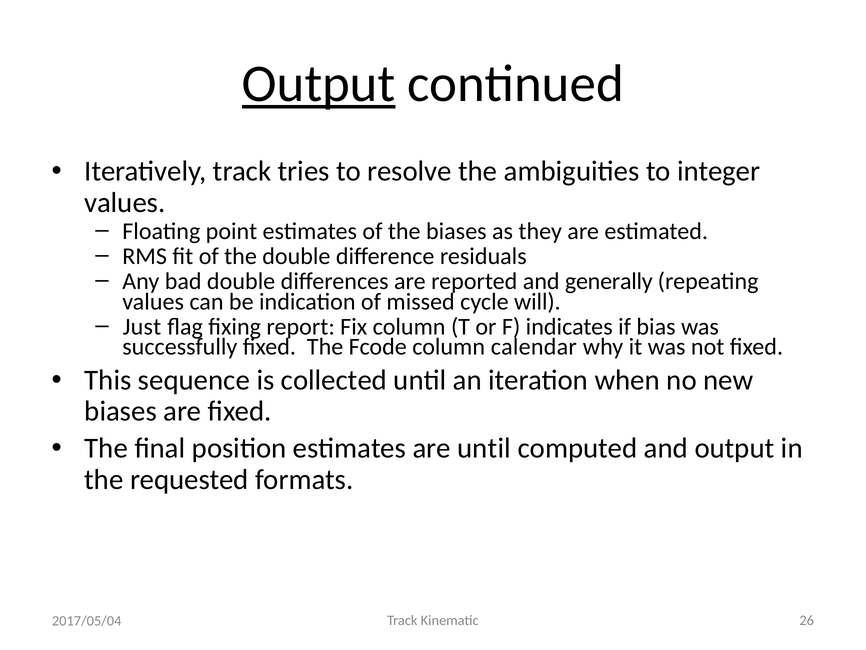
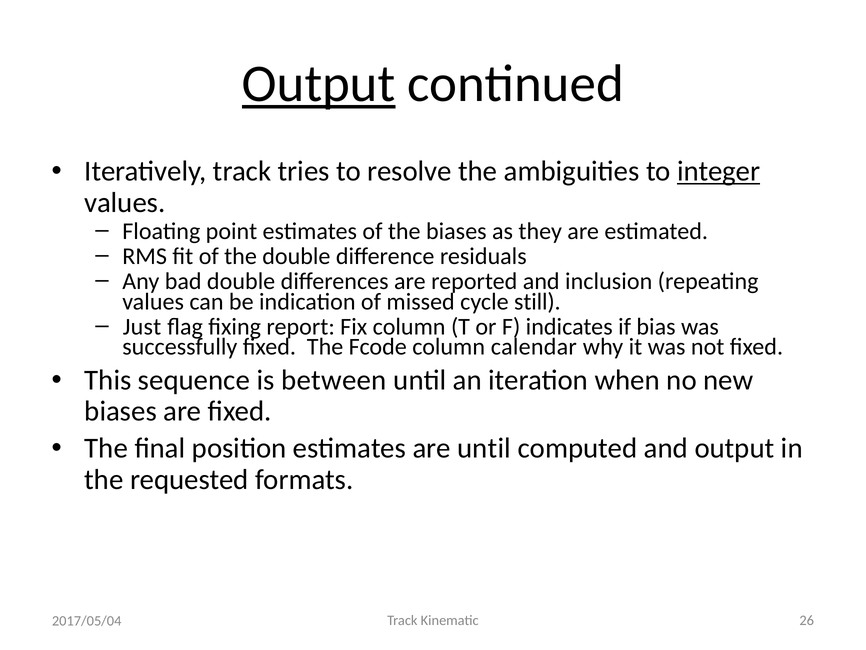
integer underline: none -> present (719, 171)
generally: generally -> inclusion (609, 281)
will: will -> still (537, 301)
collected: collected -> between (334, 380)
